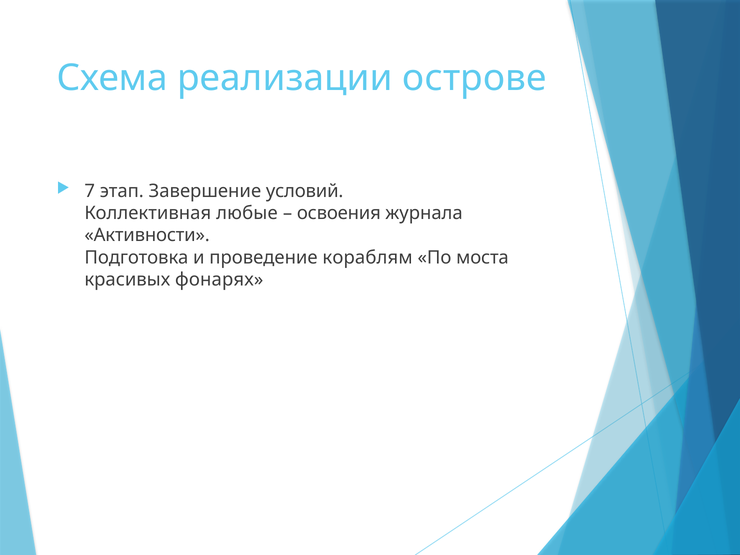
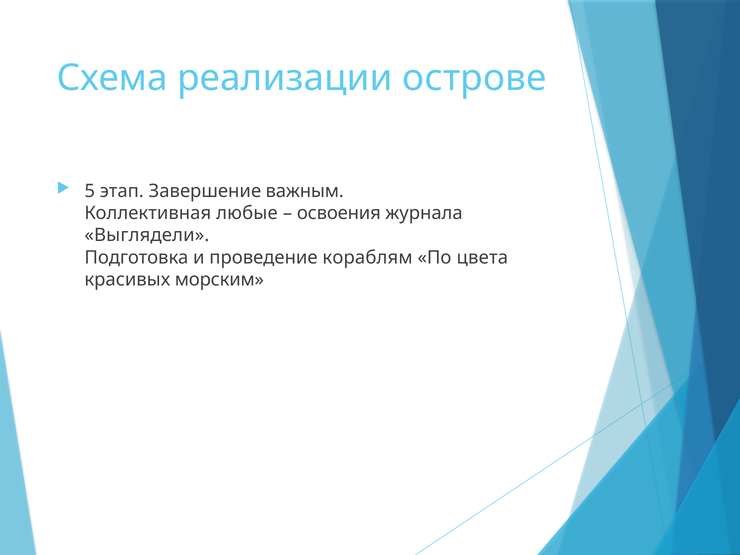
7: 7 -> 5 (90, 191)
условий: условий -> важным (305, 191)
Активности: Активности -> Выглядели (147, 235)
моста: моста -> цвета (482, 258)
фонарях: фонарях -> морским (219, 280)
